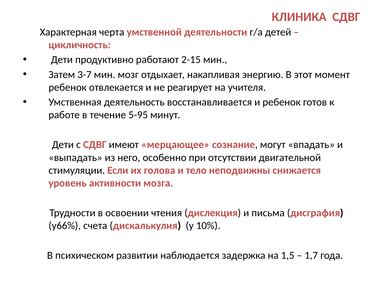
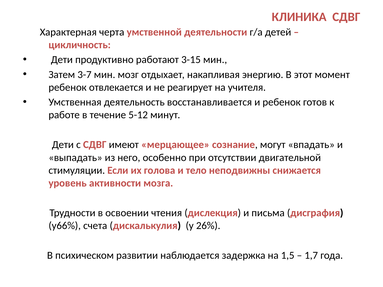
2-15: 2-15 -> 3-15 (191, 60)
5-95: 5-95 -> 5-12 (138, 115)
10%: 10% -> 26% (208, 226)
